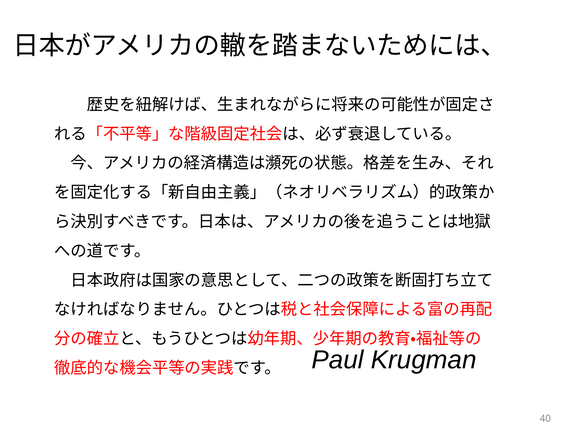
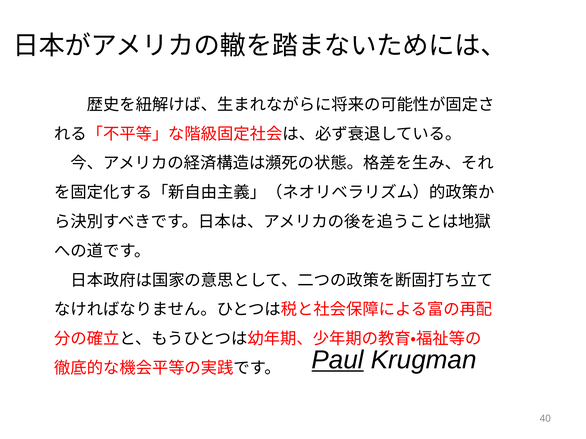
Paul underline: none -> present (338, 360)
